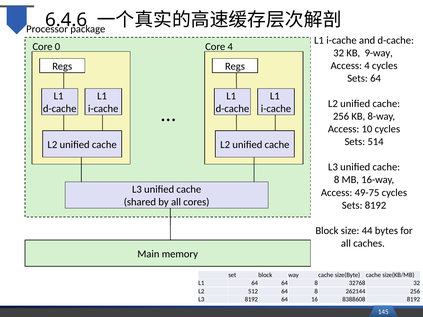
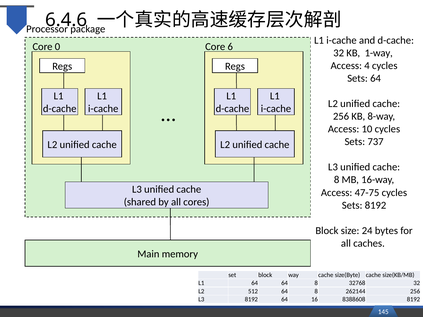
Core 4: 4 -> 6 (230, 47)
9-way: 9-way -> 1-way (379, 53)
514: 514 -> 737 (376, 142)
49-75: 49-75 -> 47-75 (367, 193)
44: 44 -> 24 (367, 231)
